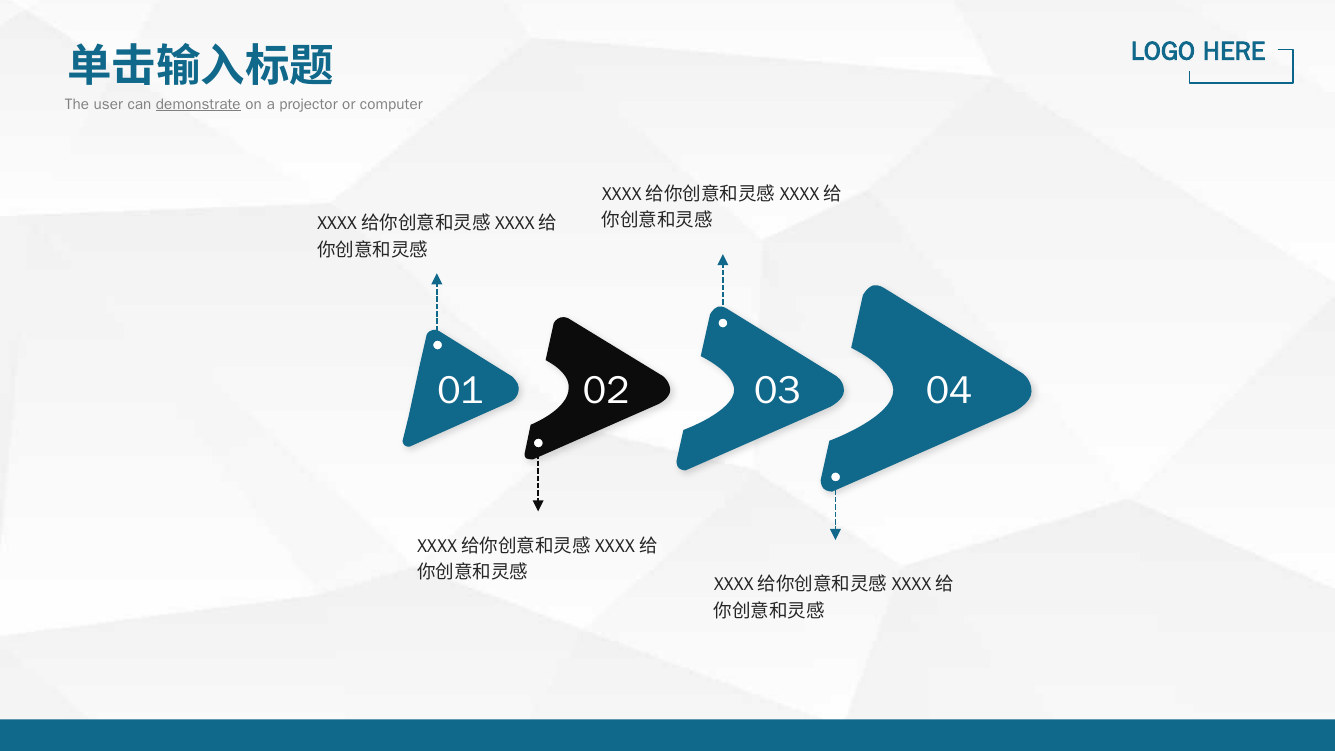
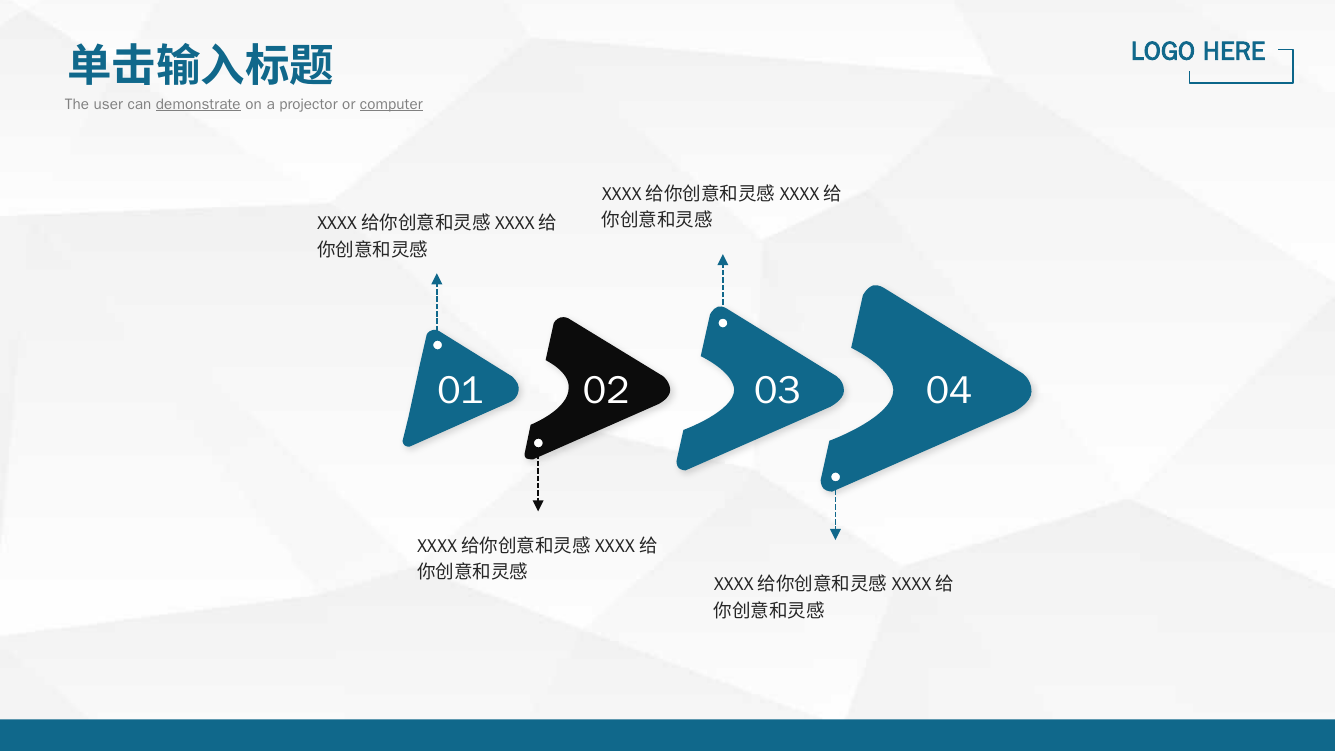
computer underline: none -> present (391, 104)
